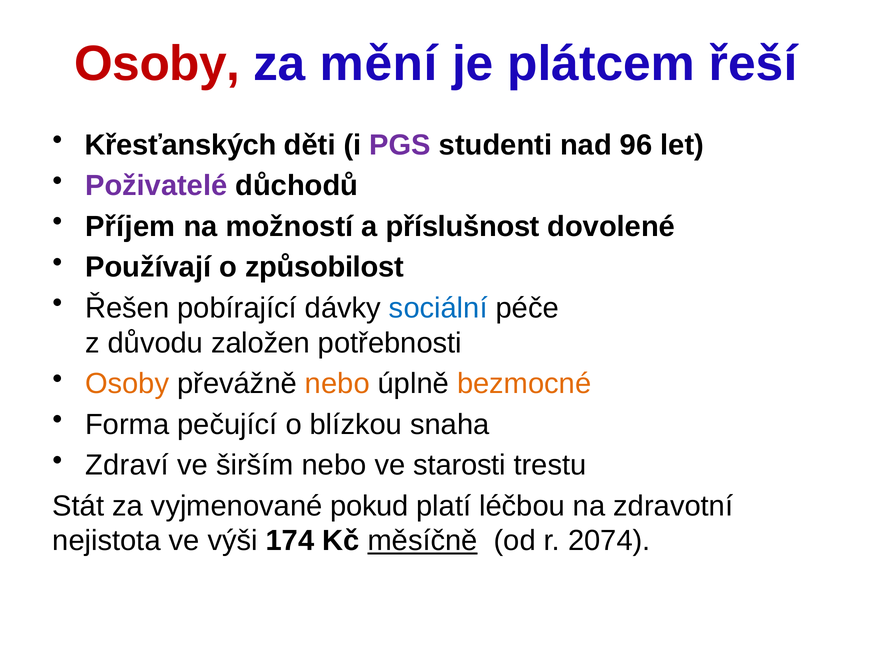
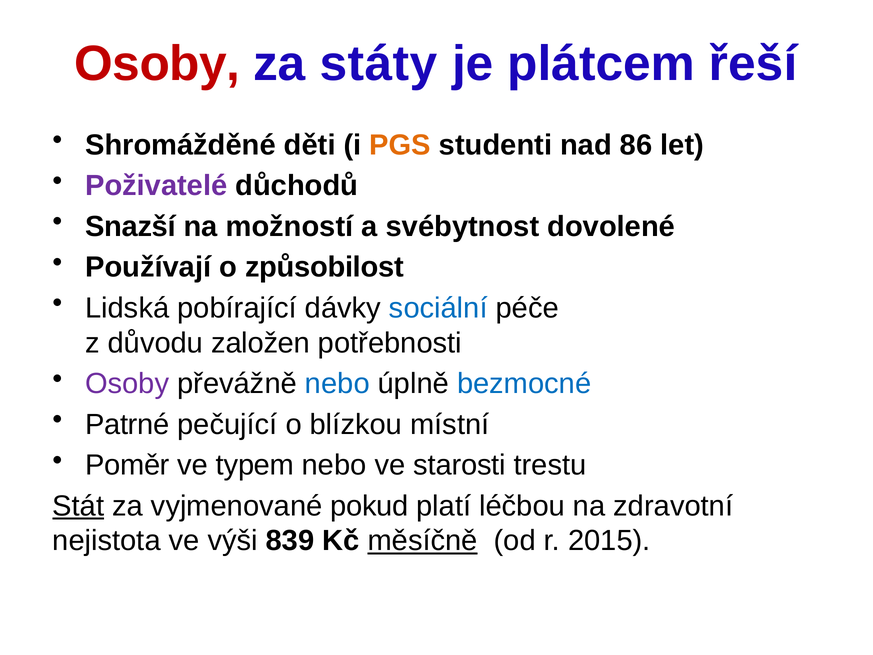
mění: mění -> státy (379, 64)
Křesťanských: Křesťanských -> Shromážděné (180, 145)
PGS colour: purple -> orange (400, 145)
96: 96 -> 86 (636, 145)
Příjem: Příjem -> Snazší (131, 226)
příslušnost: příslušnost -> svébytnost (463, 226)
Řešen: Řešen -> Lidská (127, 308)
Osoby colour: orange -> purple (127, 384)
nebo colour: orange -> blue (337, 384)
bezmocné colour: orange -> blue (524, 384)
Forma: Forma -> Patrné (127, 424)
snaha: snaha -> místní (450, 424)
Zdraví: Zdraví -> Poměr (127, 465)
širším: širším -> typem (255, 465)
Stát underline: none -> present (78, 506)
174: 174 -> 839 (290, 541)
2074: 2074 -> 2015 (609, 541)
